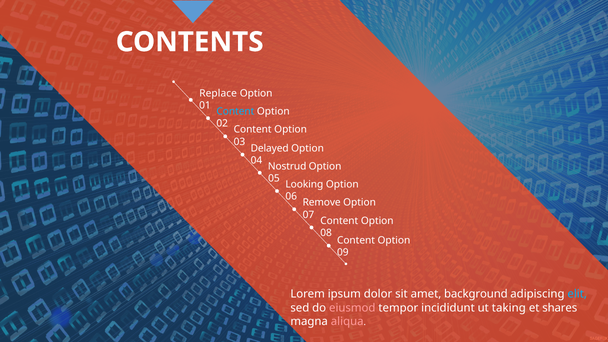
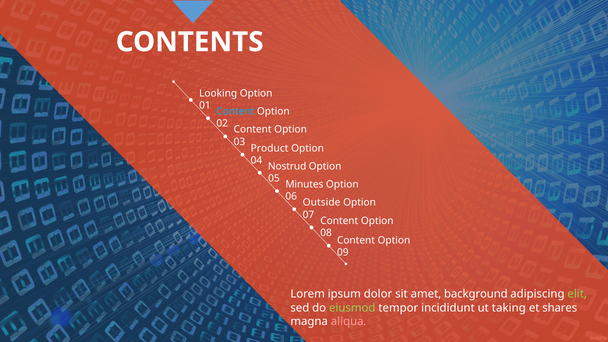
Replace: Replace -> Looking (218, 93)
Delayed: Delayed -> Product (270, 148)
Looking: Looking -> Minutes (304, 184)
Remove: Remove -> Outside (322, 203)
elit colour: light blue -> light green (577, 294)
eiusmod colour: pink -> light green (352, 308)
